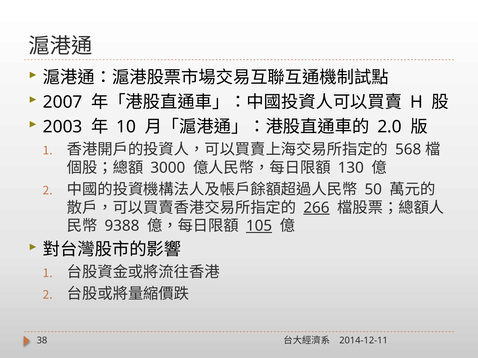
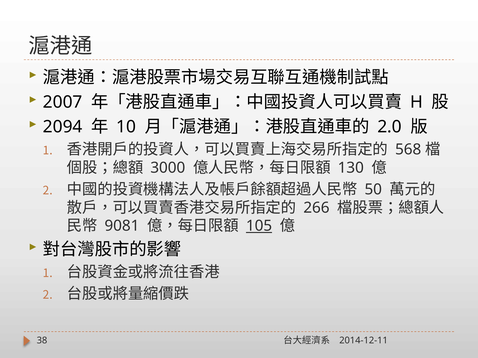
2003: 2003 -> 2094 (63, 127)
266 underline: present -> none (316, 208)
9388: 9388 -> 9081 (122, 226)
